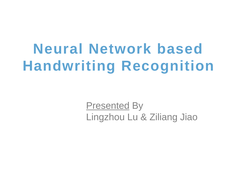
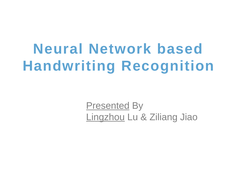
Lingzhou underline: none -> present (105, 117)
